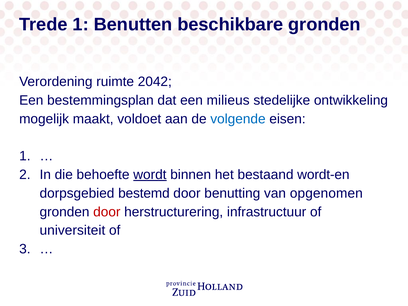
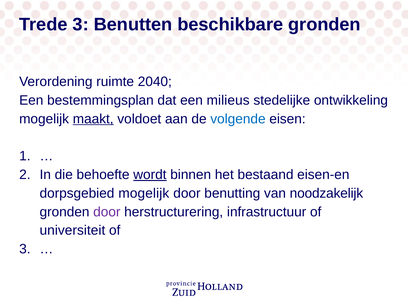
Trede 1: 1 -> 3 (81, 24)
2042: 2042 -> 2040 (155, 82)
maakt underline: none -> present (93, 119)
wordt-en: wordt-en -> eisen-en (323, 175)
dorpsgebied bestemd: bestemd -> mogelijk (144, 193)
opgenomen: opgenomen -> noodzakelijk (326, 193)
door colour: red -> purple (107, 212)
